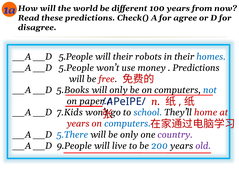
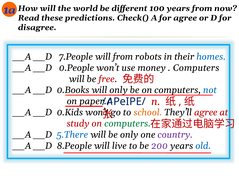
5.People: 5.People -> 7.People (76, 57)
will their: their -> from (123, 57)
5.People: 5.People -> 0.People (77, 68)
Predictions: Predictions -> Computers (196, 68)
5.Books: 5.Books -> 0.Books (73, 90)
7.Kids: 7.Kids -> 0.Kids (70, 113)
school colour: blue -> orange (148, 113)
They’ll home: home -> agree (206, 113)
years: years -> study (78, 124)
computers colour: blue -> green (128, 124)
9.People: 9.People -> 8.People (74, 146)
200 colour: blue -> purple (160, 146)
old colour: purple -> blue (203, 146)
